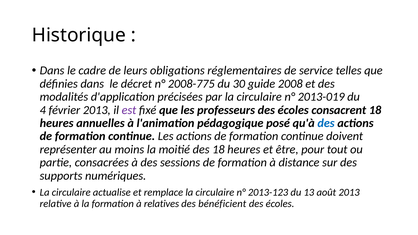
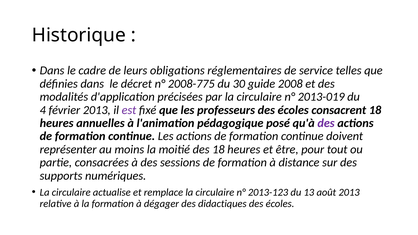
des colour: blue -> purple (326, 123)
relatives: relatives -> dégager (161, 204)
bénéficient: bénéficient -> didactiques (222, 204)
